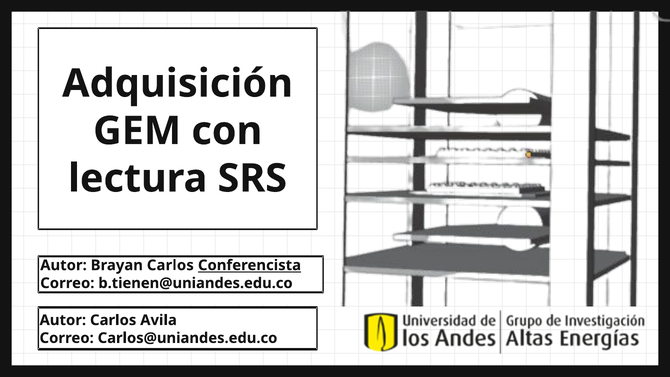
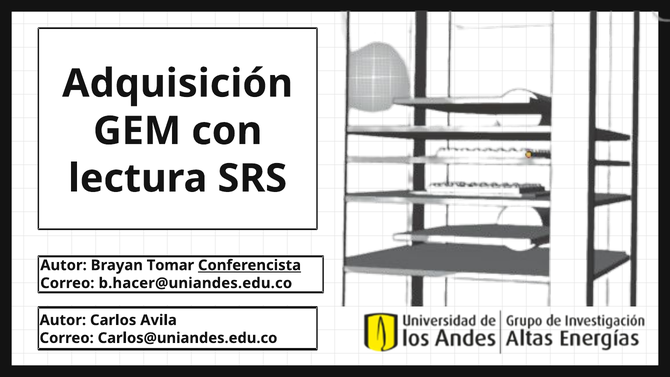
Brayan Carlos: Carlos -> Tomar (170, 265)
b.tienen@uniandes.edu.co: b.tienen@uniandes.edu.co -> b.hacer@uniandes.edu.co (195, 283)
